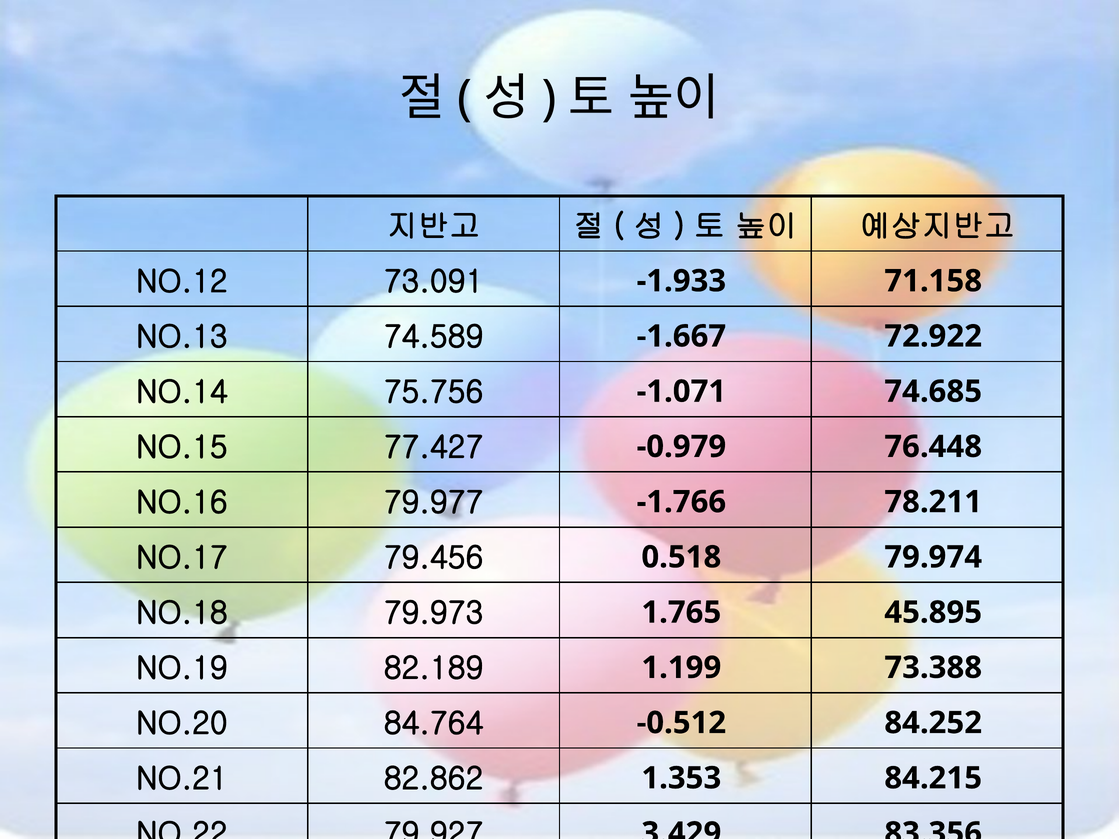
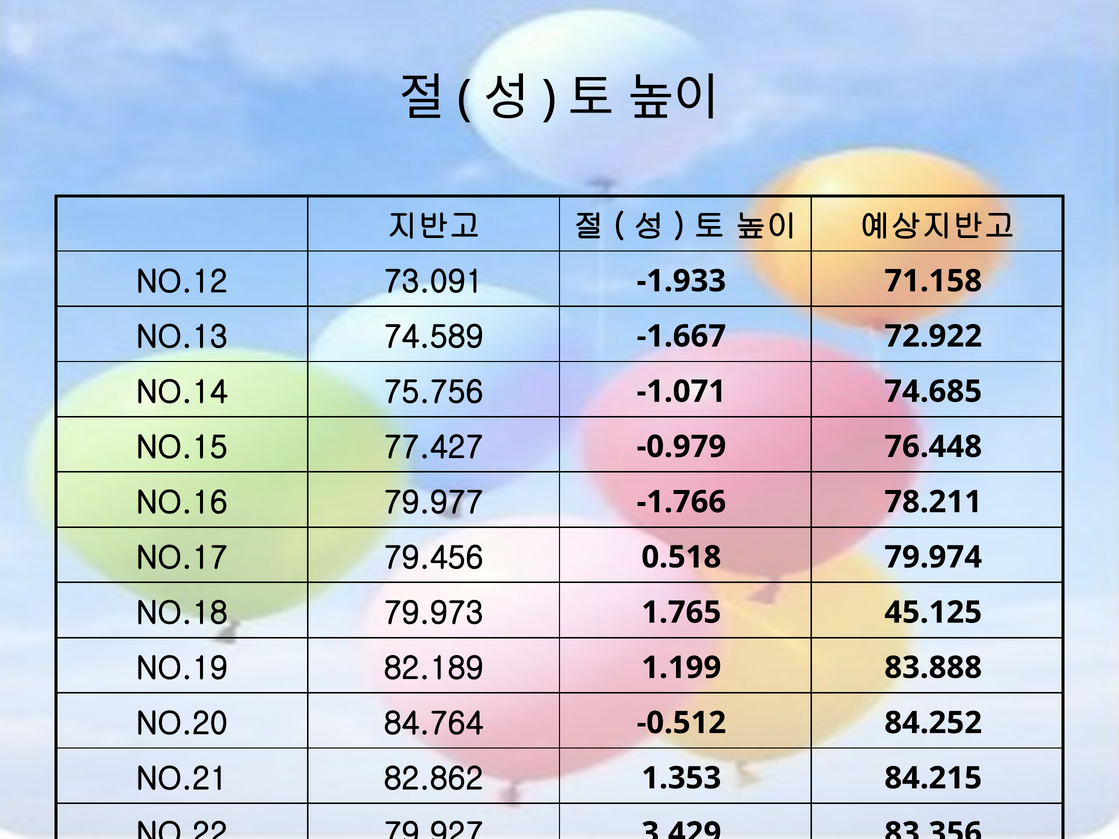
45.895: 45.895 -> 45.125 (933, 613)
73.388: 73.388 -> 83.888 (933, 668)
